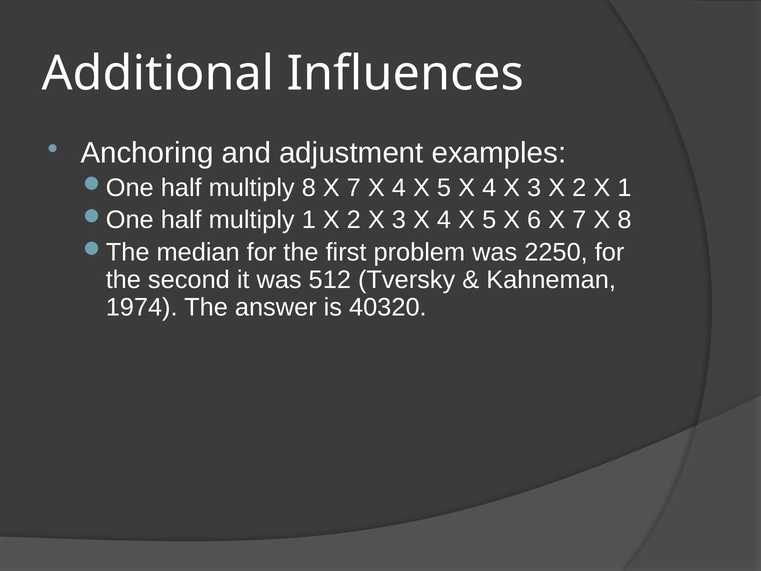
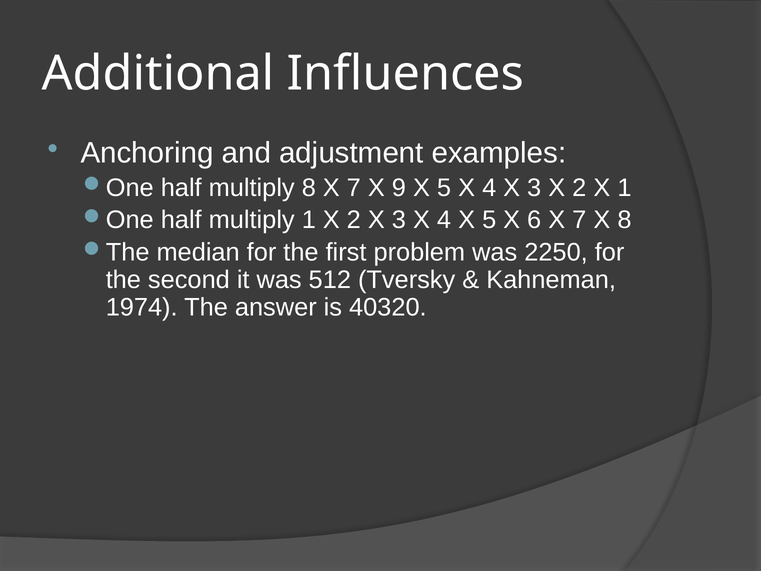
7 X 4: 4 -> 9 (399, 188)
